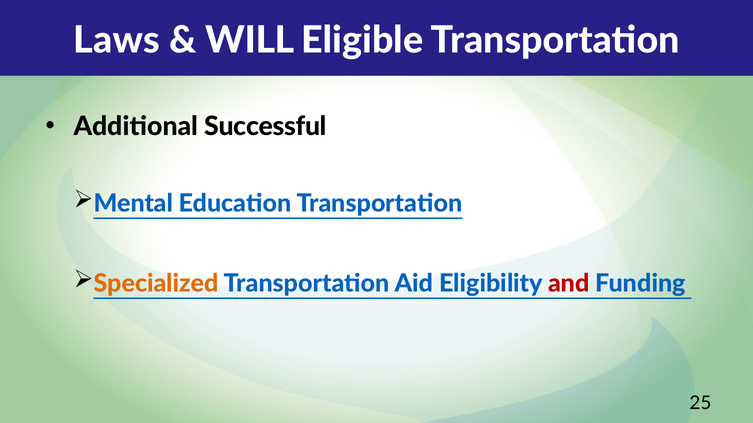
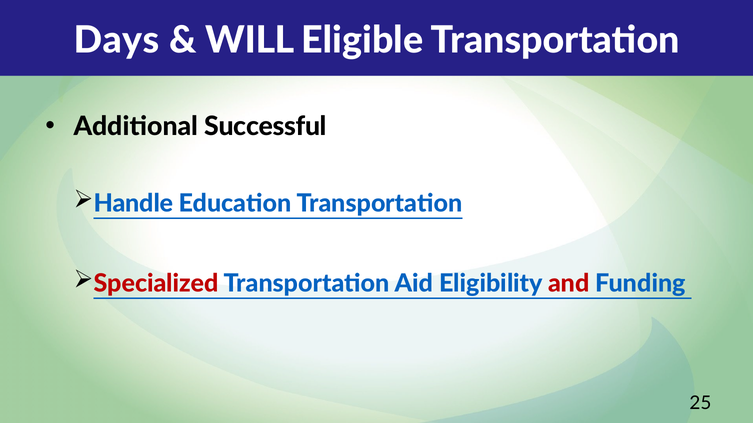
Laws: Laws -> Days (117, 41)
Mental: Mental -> Handle (133, 204)
Specialized colour: orange -> red (156, 284)
